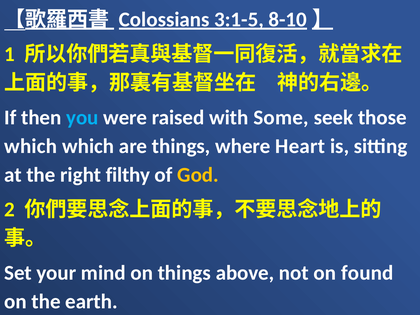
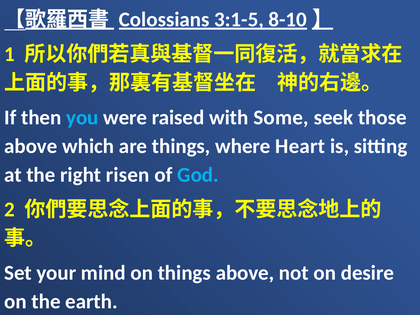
which: which -> above (31, 146)
filthy: filthy -> risen (128, 175)
God colour: yellow -> light blue (198, 175)
found: found -> desire (367, 273)
